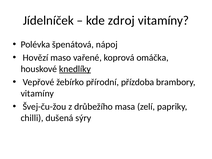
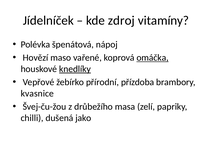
omáčka underline: none -> present (153, 58)
vitamíny: vitamíny -> kvasnice (37, 93)
sýry: sýry -> jako (83, 118)
